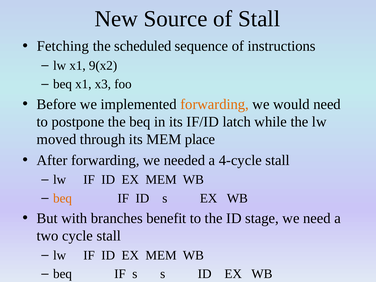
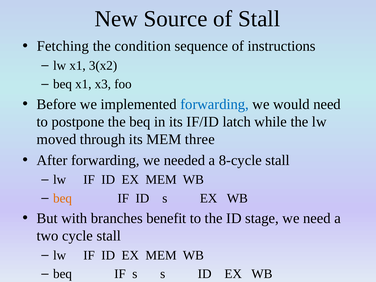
scheduled: scheduled -> condition (143, 46)
9(x2: 9(x2 -> 3(x2 (103, 66)
forwarding colour: orange -> blue (215, 104)
place: place -> three (200, 139)
4-cycle: 4-cycle -> 8-cycle (240, 160)
